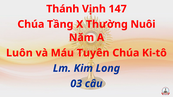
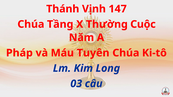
Nuôi: Nuôi -> Cuộc (143, 24)
Luôn: Luôn -> Pháp (19, 53)
